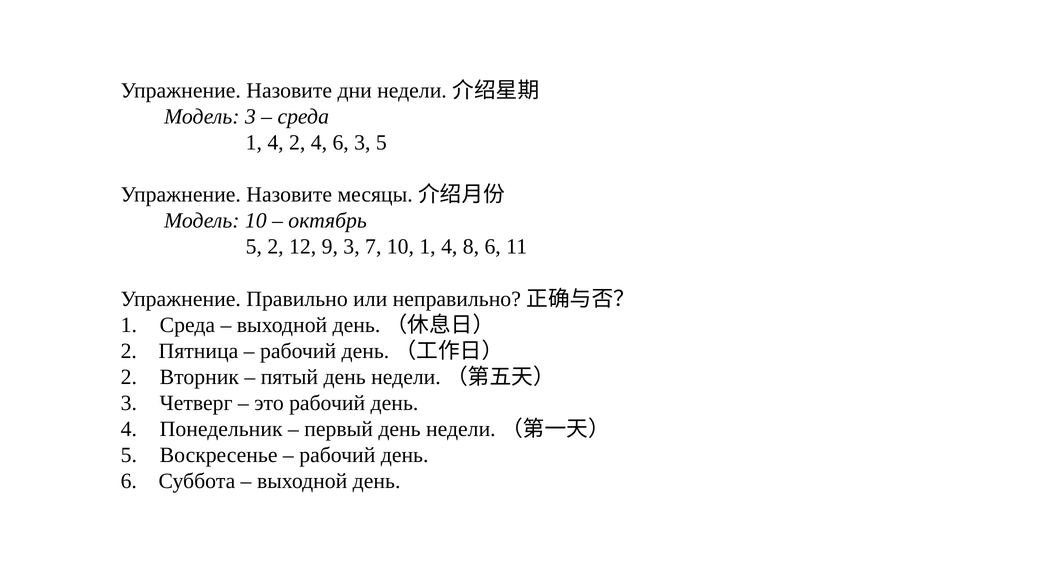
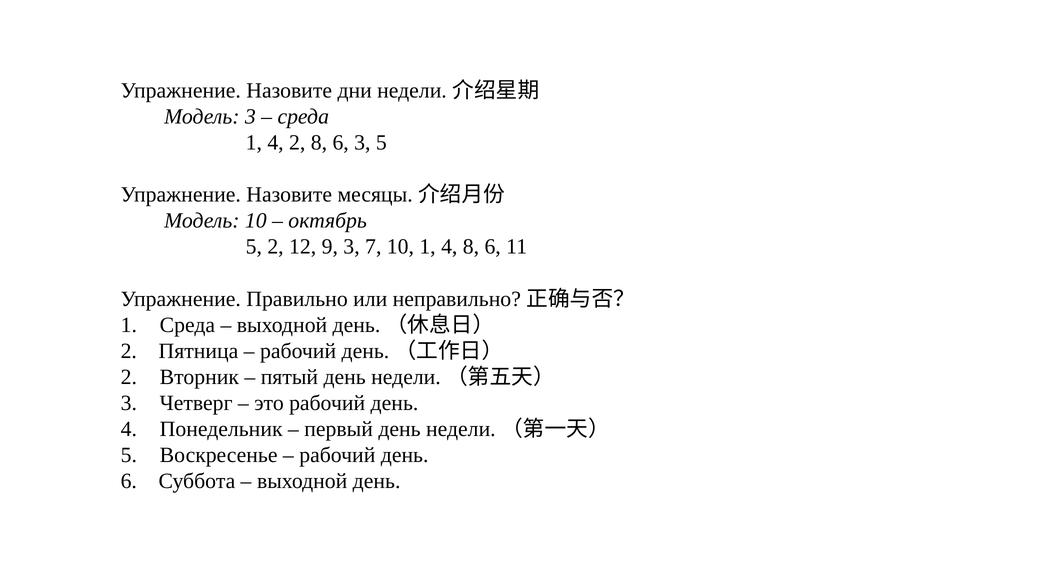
2 4: 4 -> 8 (319, 143)
